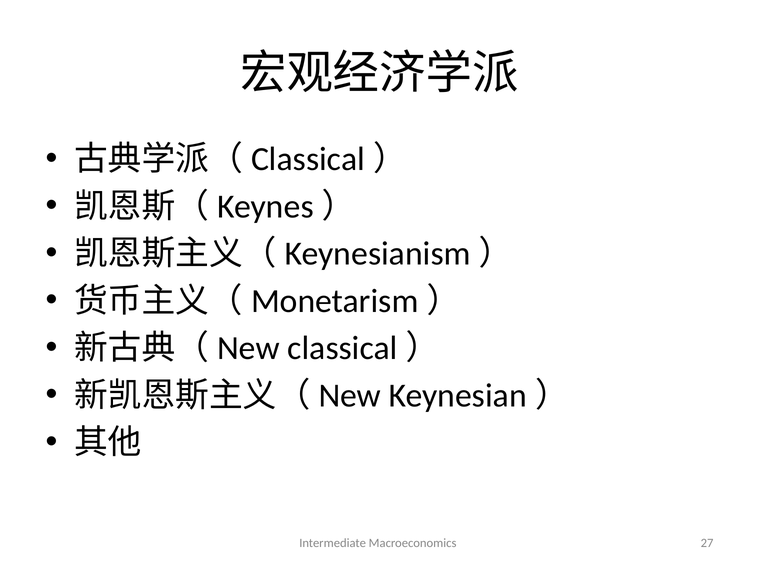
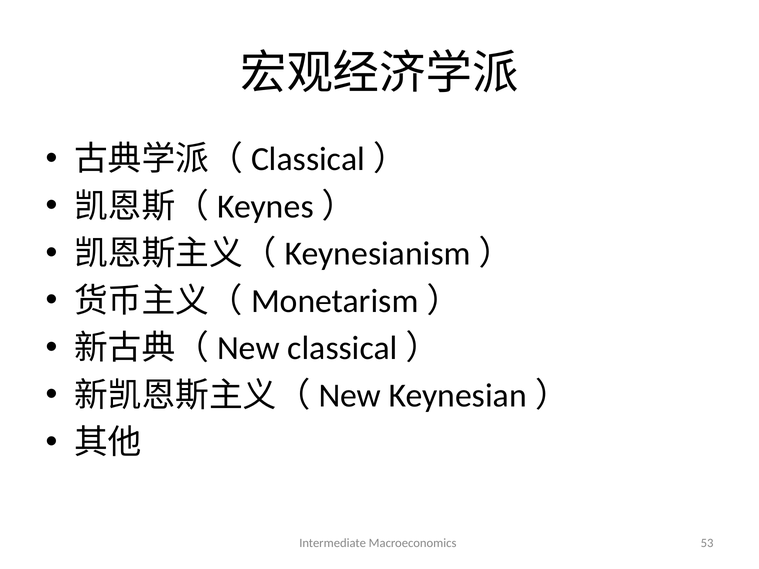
27: 27 -> 53 (707, 544)
